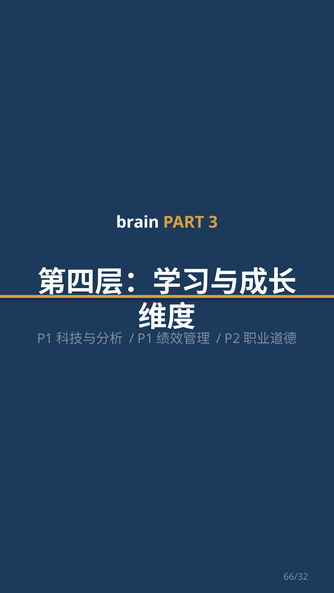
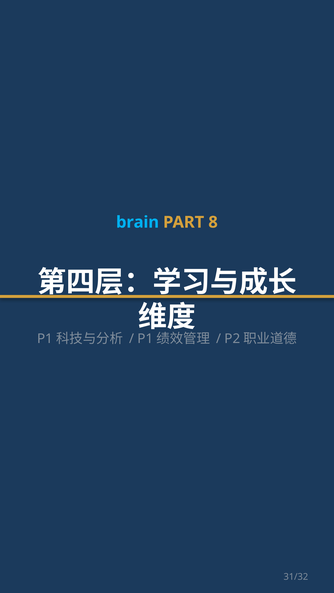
brain colour: white -> light blue (138, 223)
3: 3 -> 8 (213, 223)
66/32: 66/32 -> 31/32 (296, 578)
